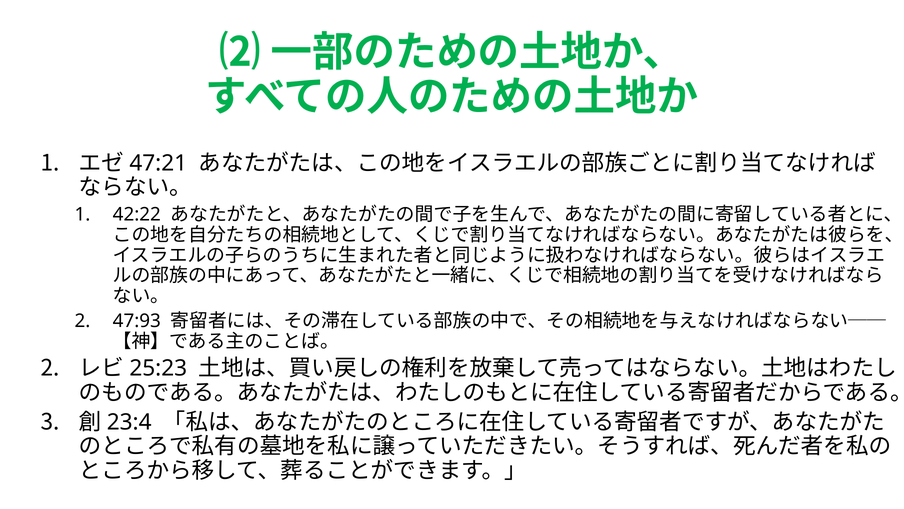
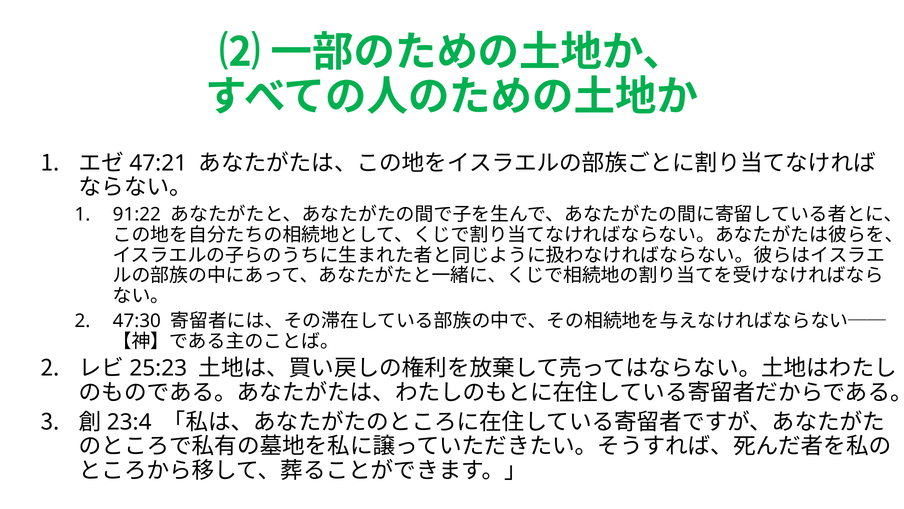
42:22: 42:22 -> 91:22 (137, 214)
47:93: 47:93 -> 47:30 (137, 321)
